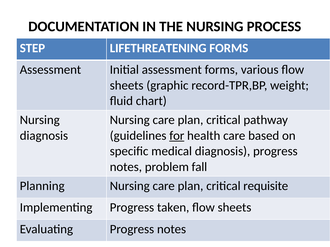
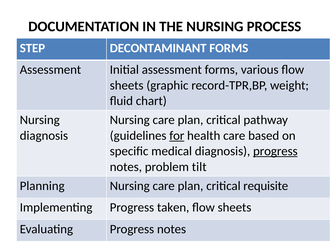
LIFETHREATENING: LIFETHREATENING -> DECONTAMINANT (158, 48)
progress underline: none -> present (275, 152)
fall: fall -> tilt (199, 167)
